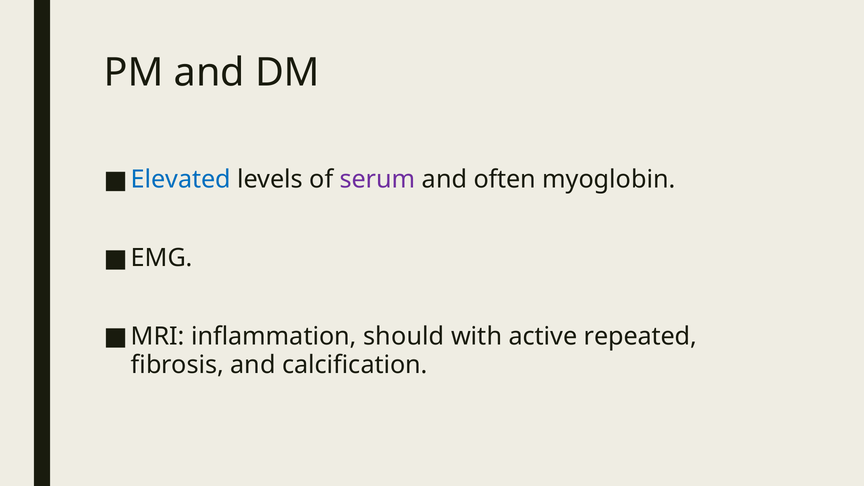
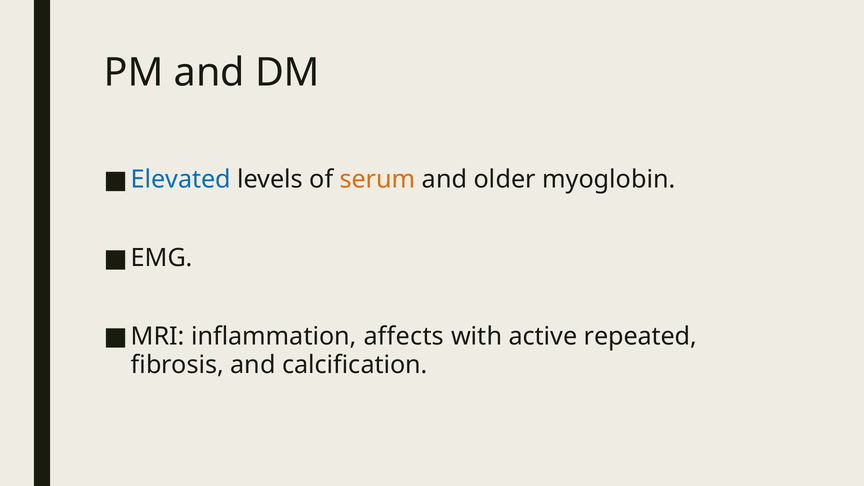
serum colour: purple -> orange (378, 180)
often: often -> older (505, 180)
should: should -> affects (404, 336)
